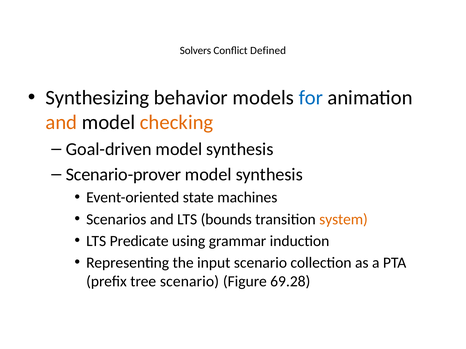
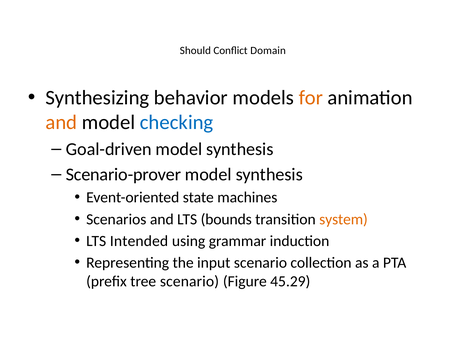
Solvers: Solvers -> Should (195, 50)
Defined: Defined -> Domain (268, 50)
for colour: blue -> orange (311, 98)
checking colour: orange -> blue (177, 123)
Predicate: Predicate -> Intended (139, 241)
69.28: 69.28 -> 45.29 (290, 282)
